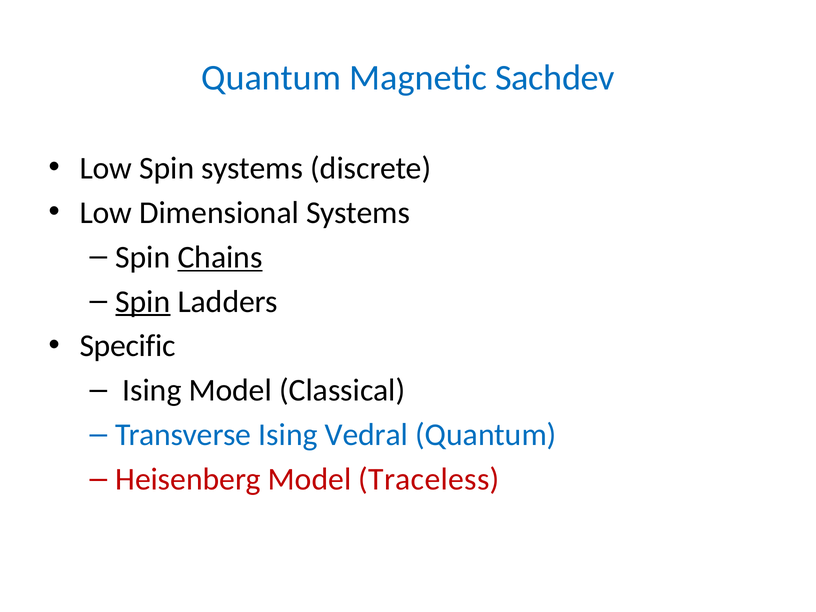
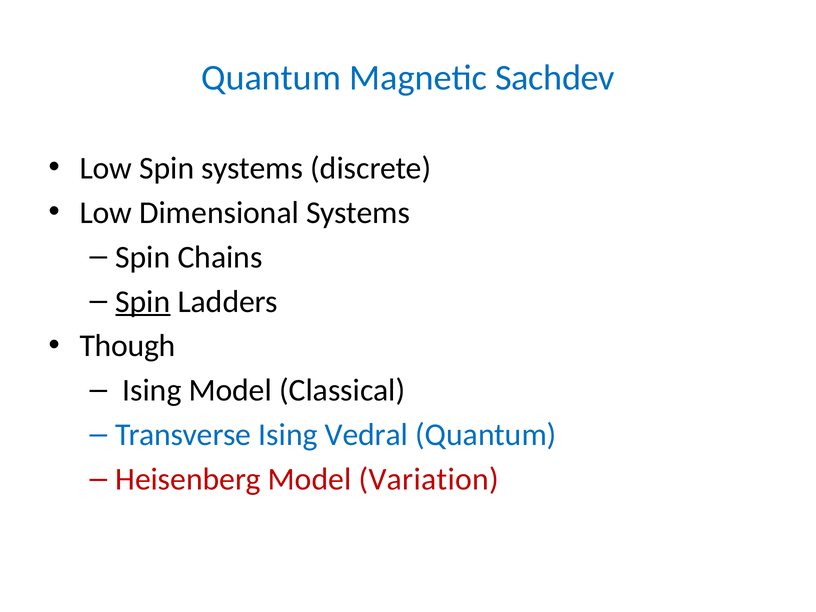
Chains underline: present -> none (220, 257)
Specific: Specific -> Though (128, 346)
Traceless: Traceless -> Variation (429, 479)
